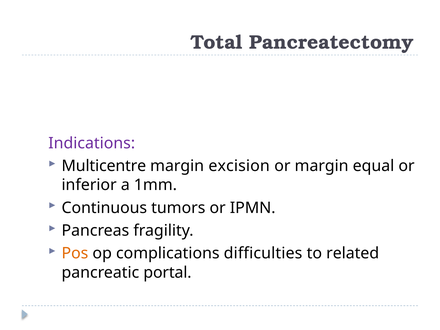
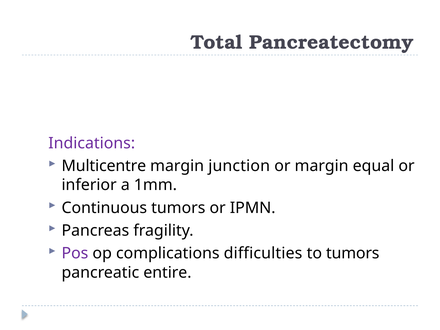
excision: excision -> junction (239, 166)
Pos colour: orange -> purple (75, 253)
to related: related -> tumors (353, 253)
portal: portal -> entire (167, 273)
